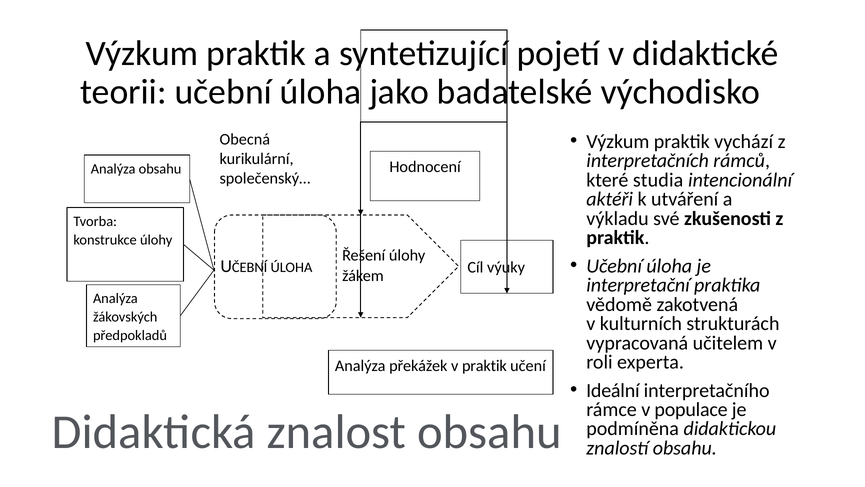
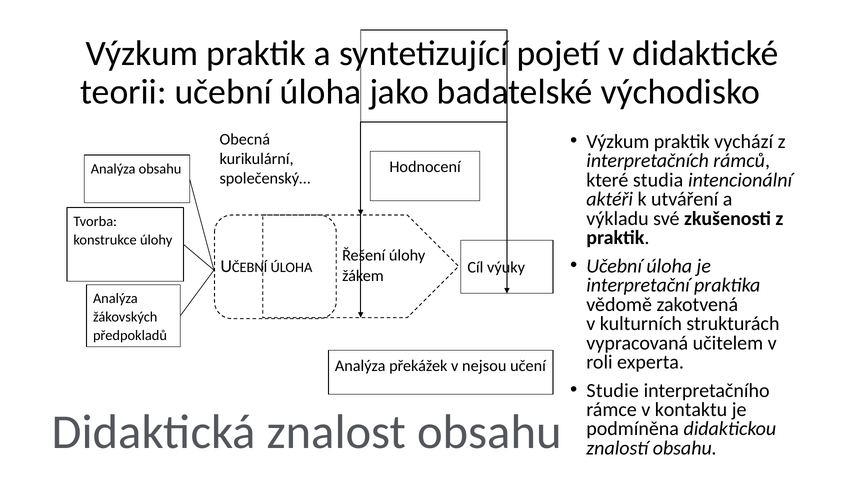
v praktik: praktik -> nejsou (484, 365)
Ideální: Ideální -> Studie (613, 390)
populace: populace -> kontaktu (691, 409)
